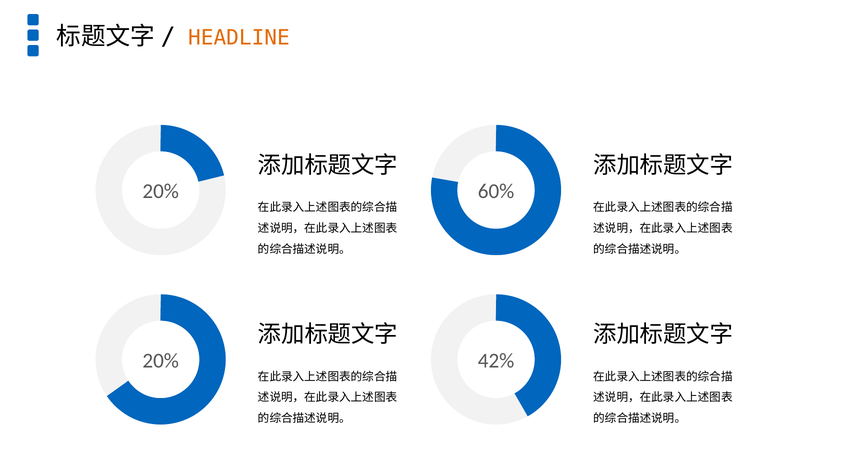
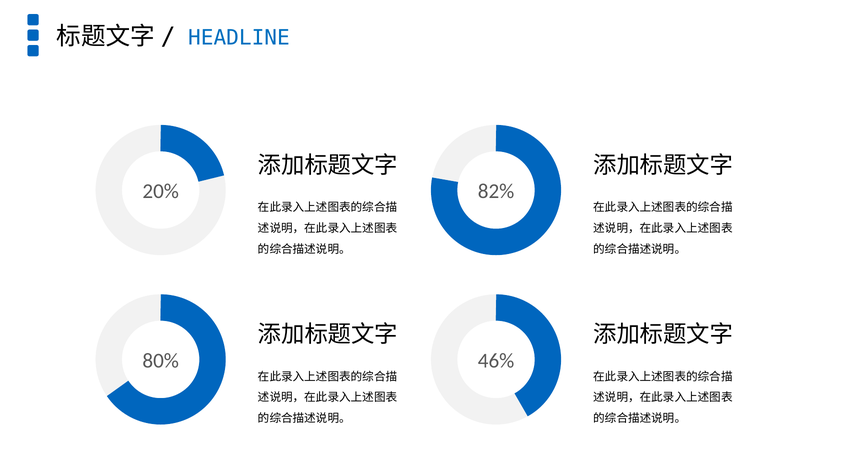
HEADLINE colour: orange -> blue (239, 38)
60%: 60% -> 82% (496, 191)
20%: 20% -> 80% (161, 360)
42%: 42% -> 46% (496, 360)
